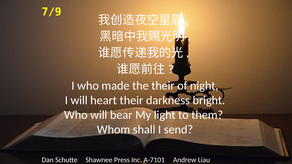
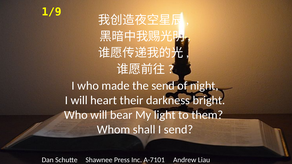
7/9: 7/9 -> 1/9 (52, 12)
the their: their -> send (163, 86)
